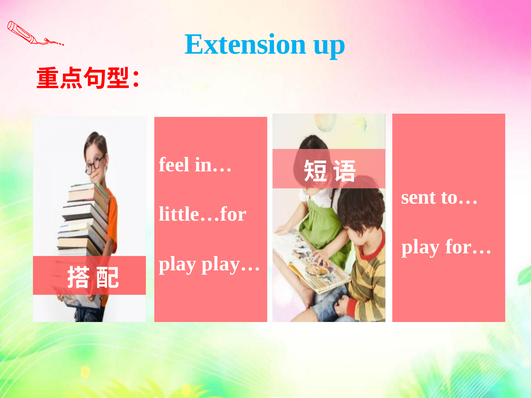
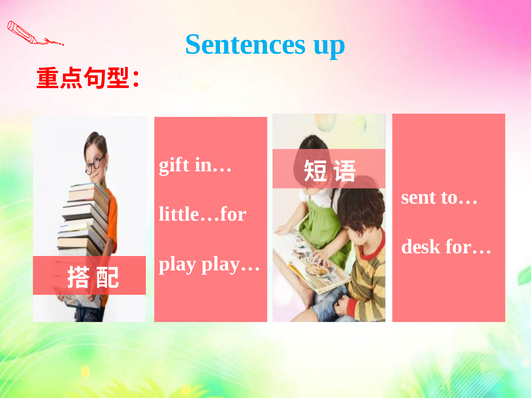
Extension: Extension -> Sentences (245, 44)
feel: feel -> gift (174, 165)
play: play -> desk (421, 247)
